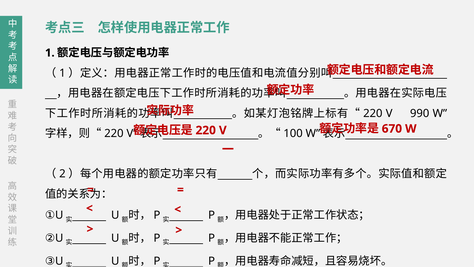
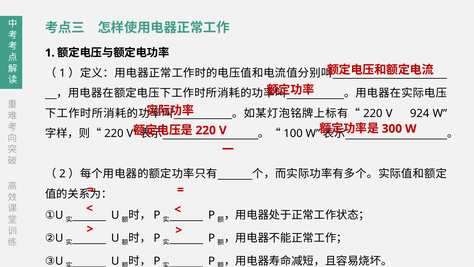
990: 990 -> 924 (420, 113)
670: 670 -> 300 (392, 129)
